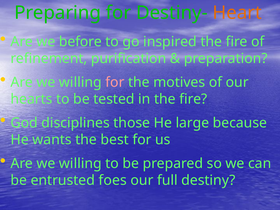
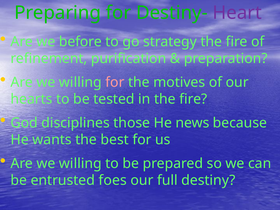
Heart colour: orange -> purple (237, 13)
inspired: inspired -> strategy (170, 42)
large: large -> news (192, 123)
